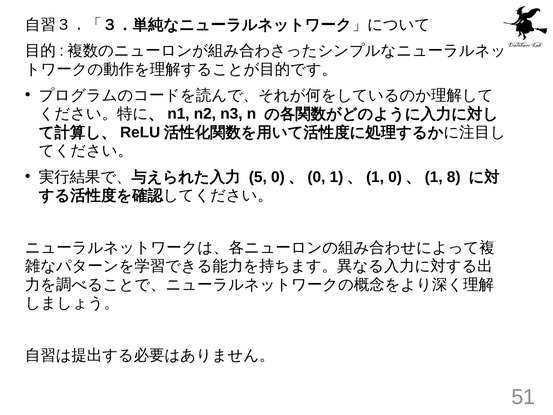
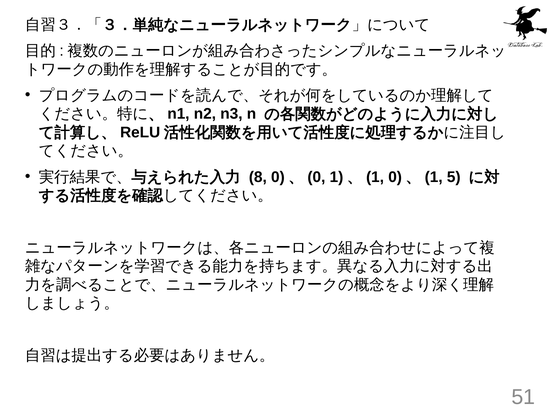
5: 5 -> 8 (258, 177)
8: 8 -> 5 (454, 177)
